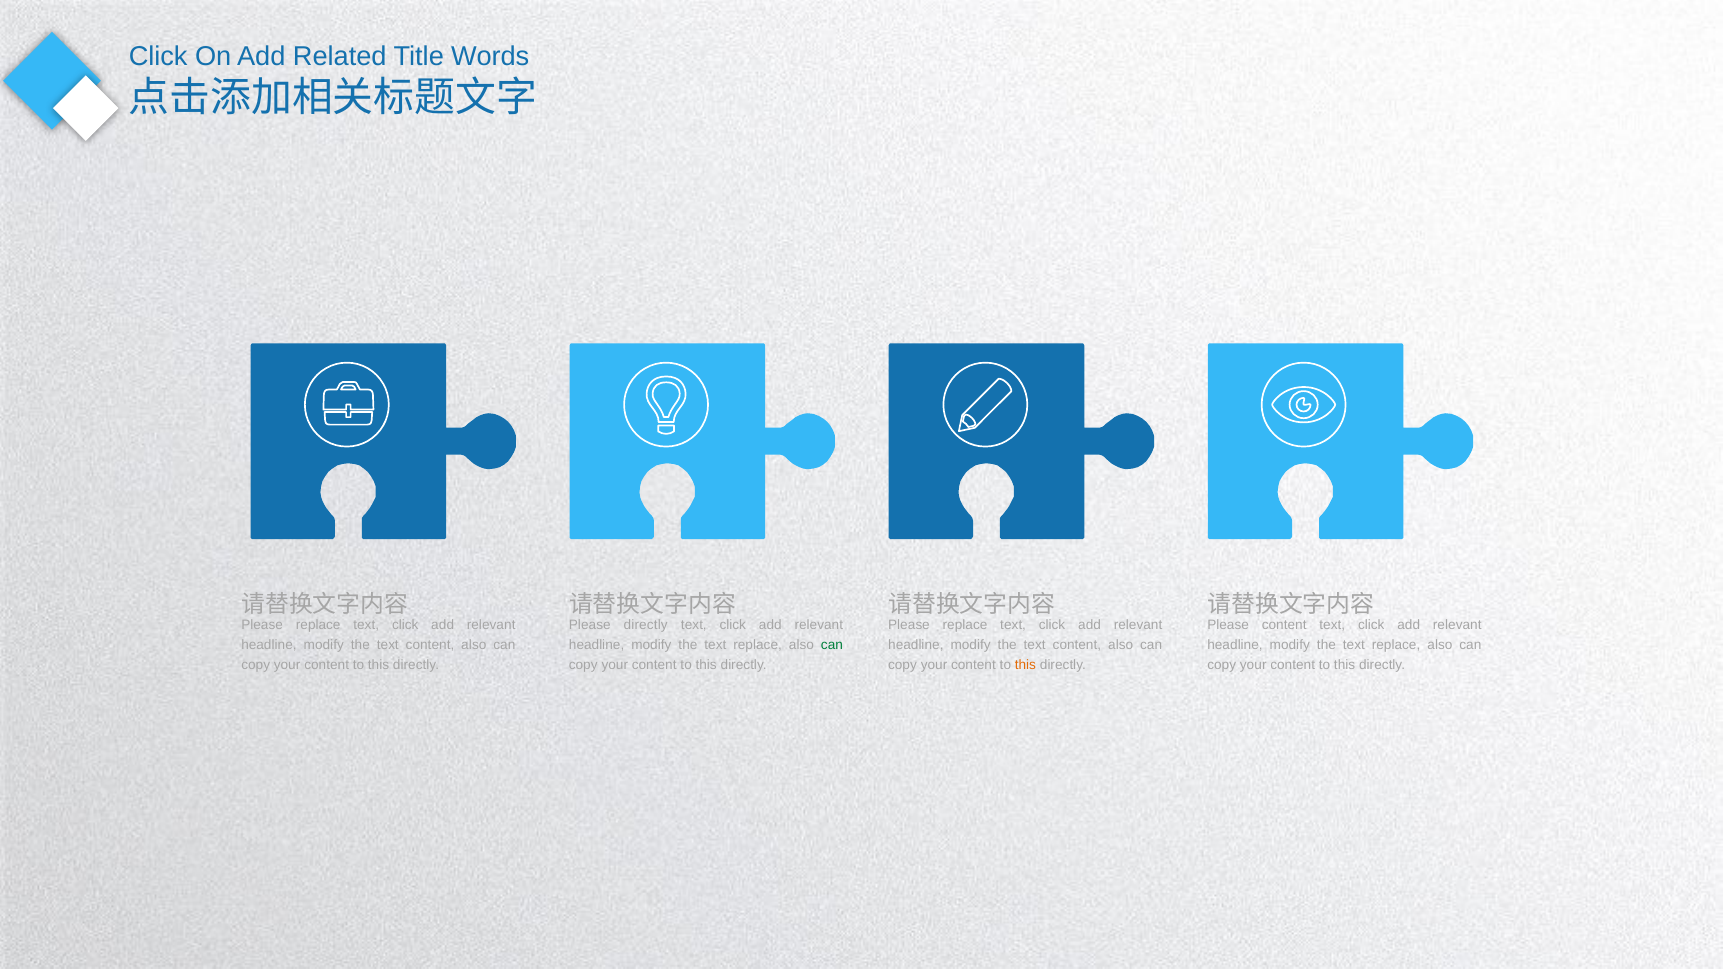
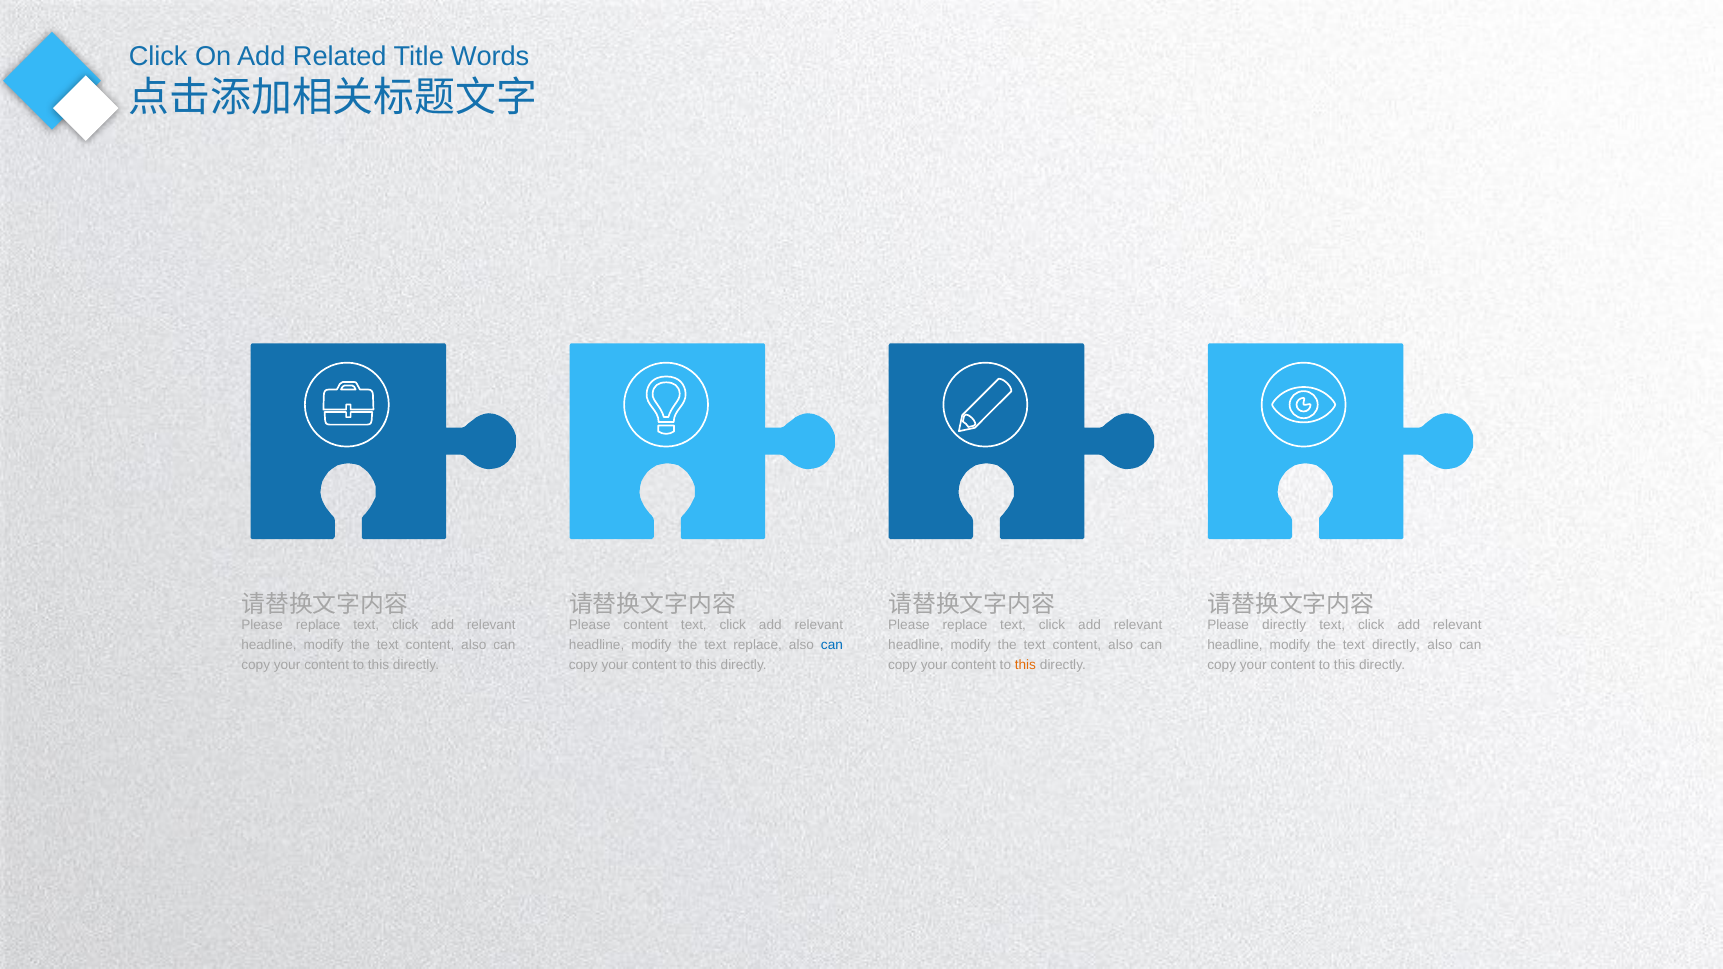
Please directly: directly -> content (646, 626)
Please content: content -> directly (1284, 626)
can colour: green -> blue (832, 645)
replace: replace -> directly (1396, 645)
